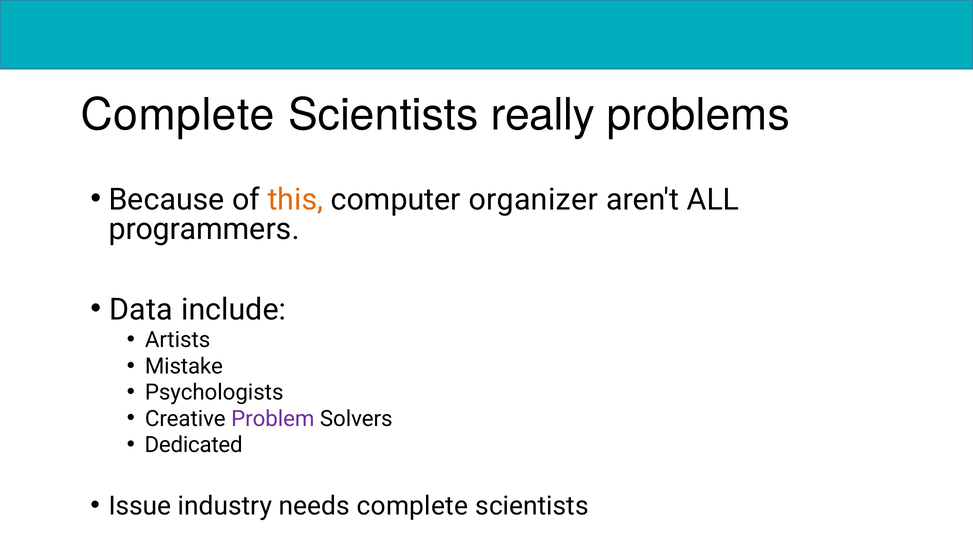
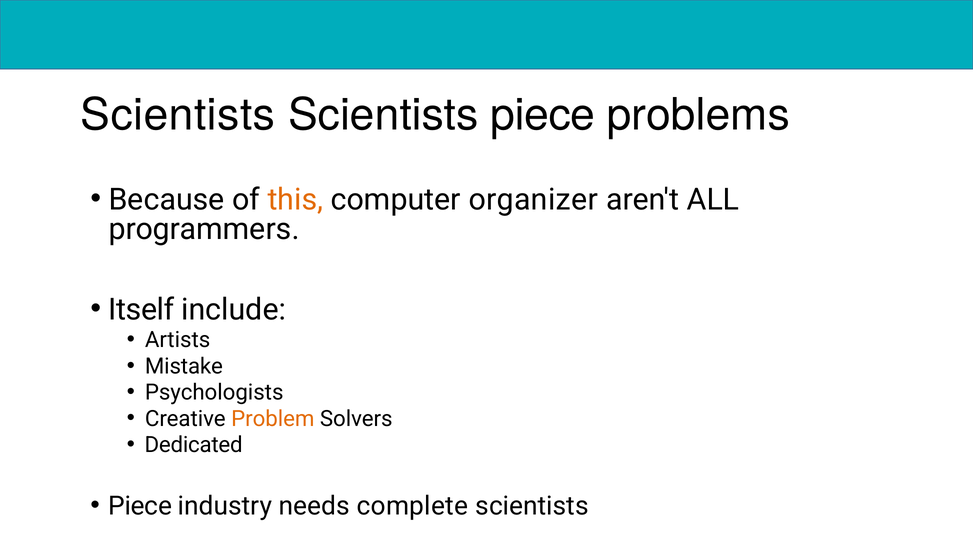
Complete: Complete -> Scientists (178, 115)
Scientists really: really -> piece (543, 115)
Data: Data -> Itself (141, 310)
Problem colour: purple -> orange (273, 419)
Issue: Issue -> Piece (140, 506)
